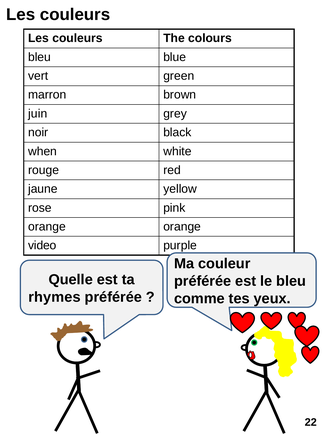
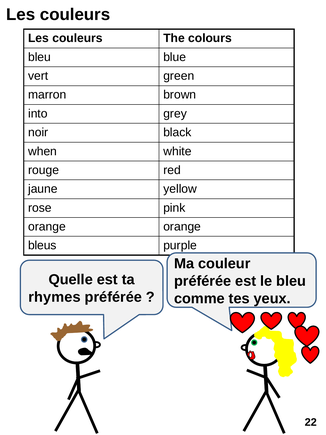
juin: juin -> into (38, 114)
video: video -> bleus (42, 245)
